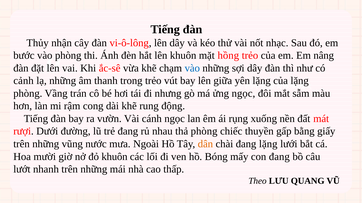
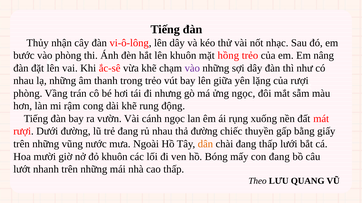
vào colour: blue -> purple (192, 68)
cảnh: cảnh -> nhau (24, 81)
của lặng: lặng -> rượi (300, 81)
thả phòng: phòng -> đường (204, 132)
đang lặng: lặng -> thấp (268, 144)
